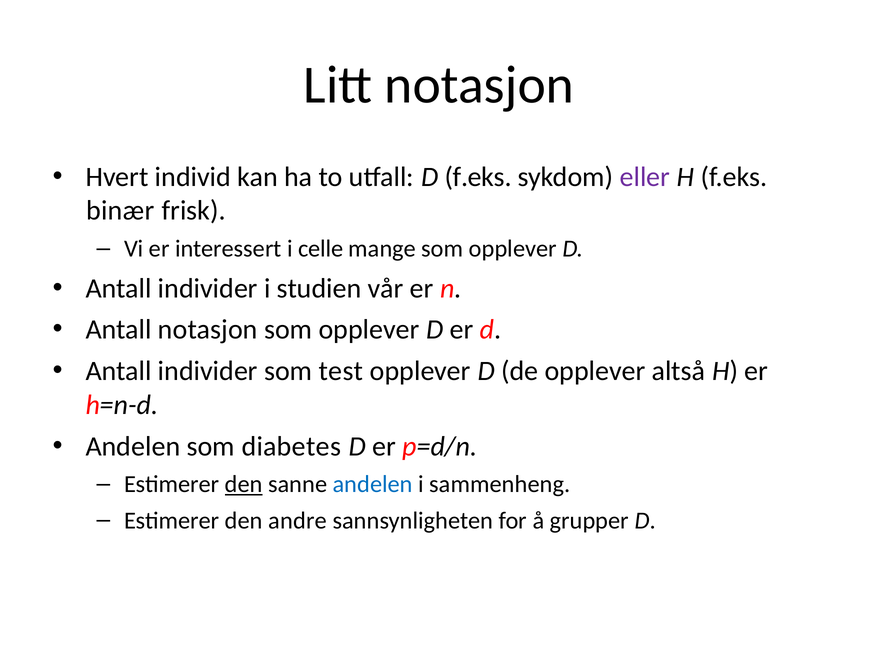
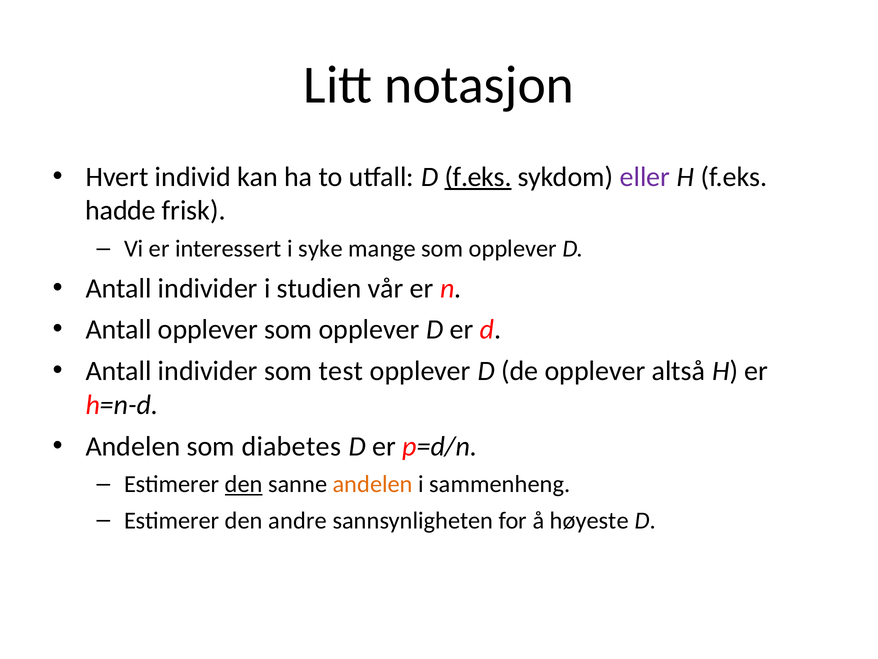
f.eks underline: none -> present (478, 177)
binær: binær -> hadde (121, 210)
celle: celle -> syke (321, 249)
Antall notasjon: notasjon -> opplever (208, 329)
andelen colour: blue -> orange (373, 484)
grupper: grupper -> høyeste (589, 520)
